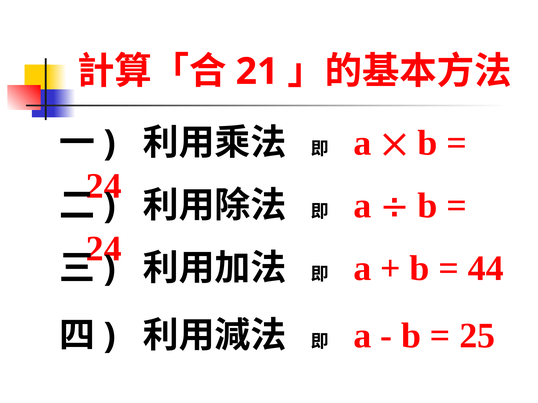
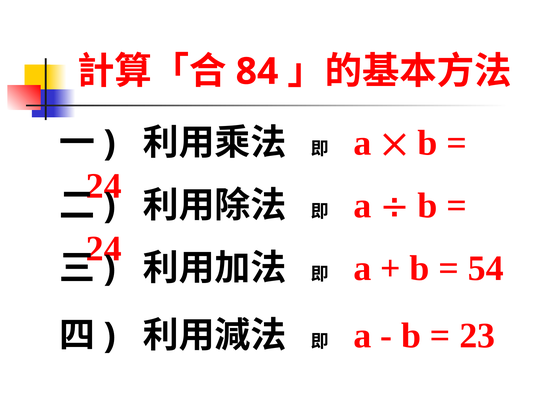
21: 21 -> 84 (257, 72)
44: 44 -> 54 (486, 269)
25: 25 -> 23 (477, 336)
